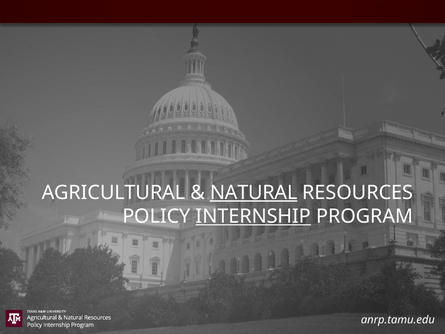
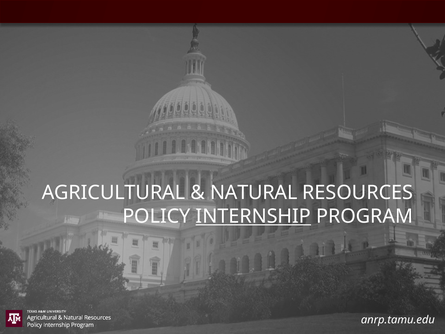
NATURAL underline: present -> none (254, 192)
